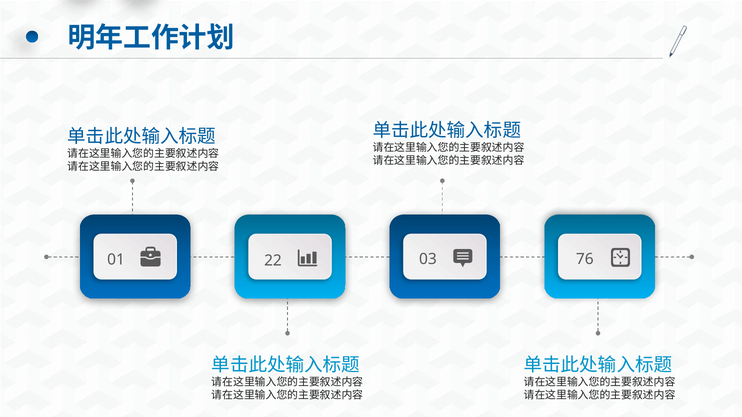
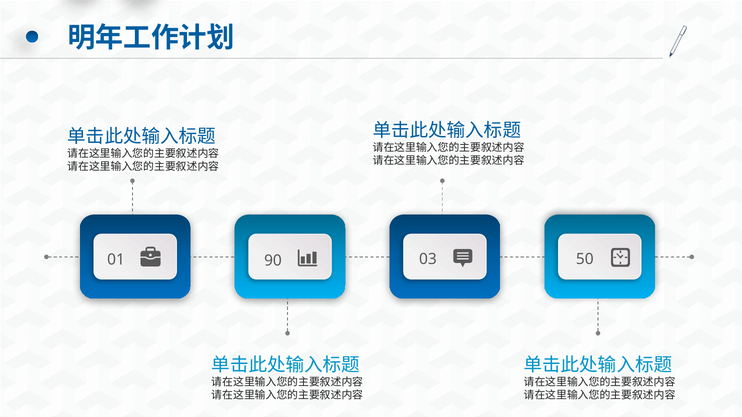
22: 22 -> 90 (273, 261)
76: 76 -> 50 (585, 259)
